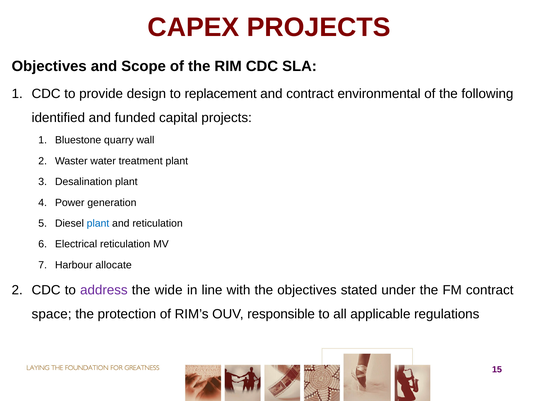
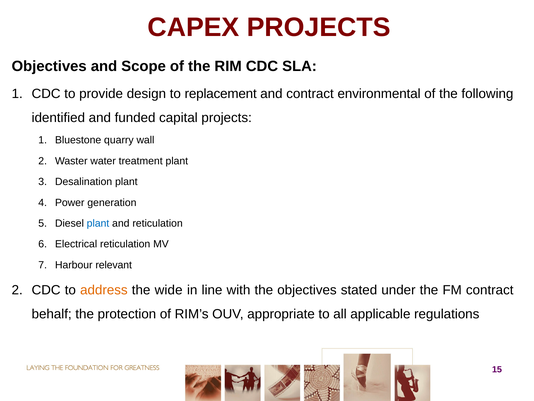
allocate: allocate -> relevant (114, 265)
address colour: purple -> orange (104, 290)
space: space -> behalf (52, 314)
responsible: responsible -> appropriate (281, 314)
